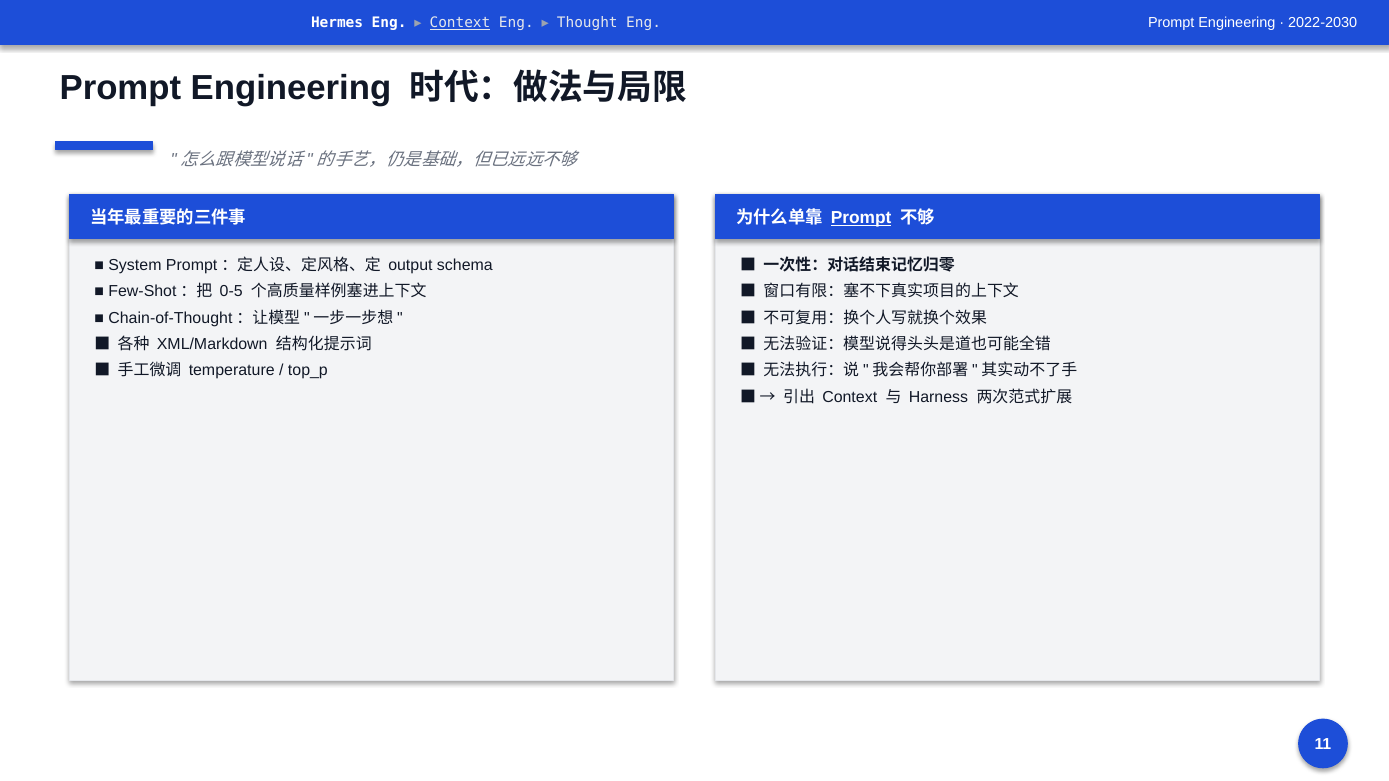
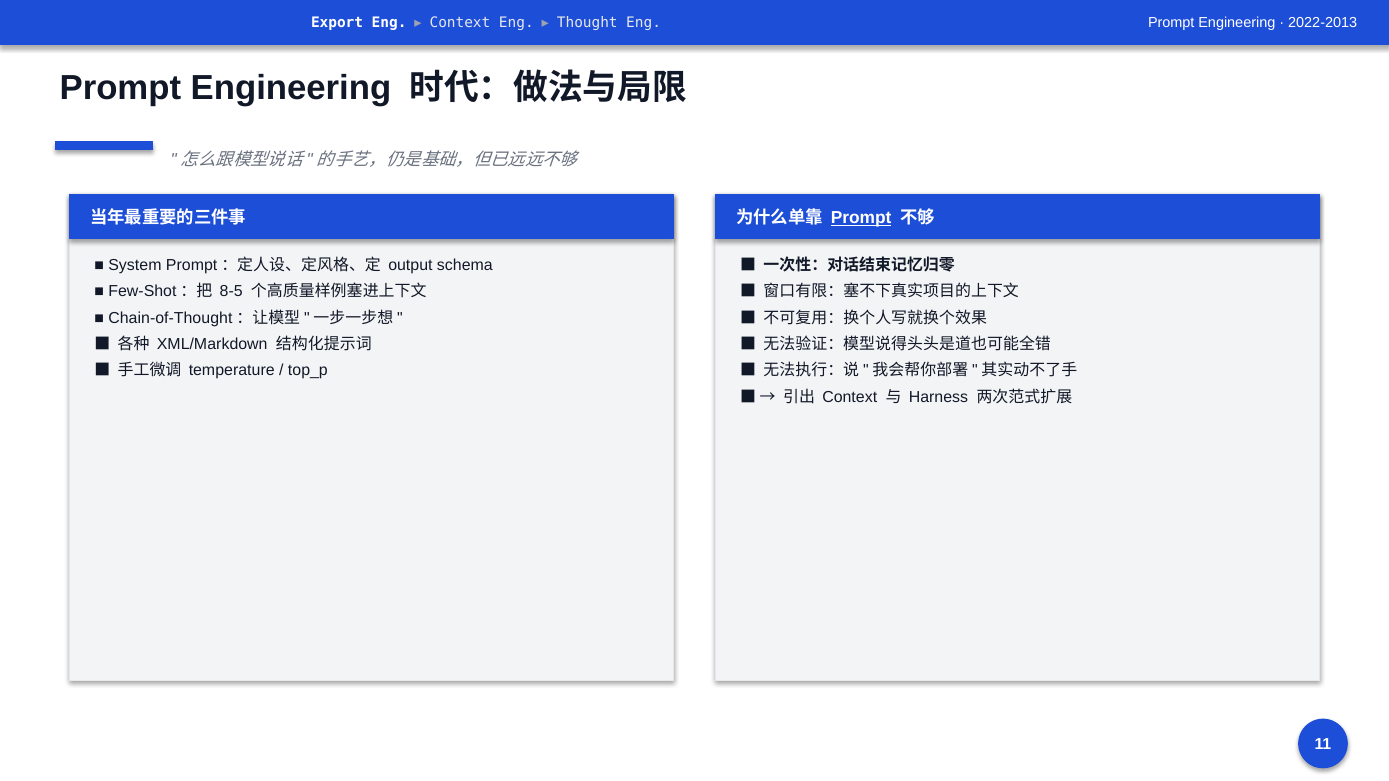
Hermes: Hermes -> Export (337, 23)
Context underline: present -> none (460, 23)
2022-2030: 2022-2030 -> 2022-2013 (1323, 23)
0-5: 0-5 -> 8-5 (231, 292)
